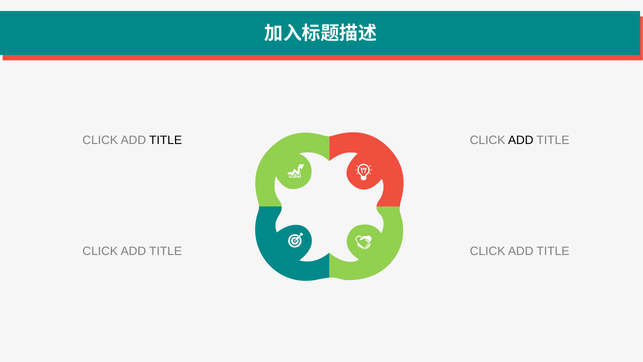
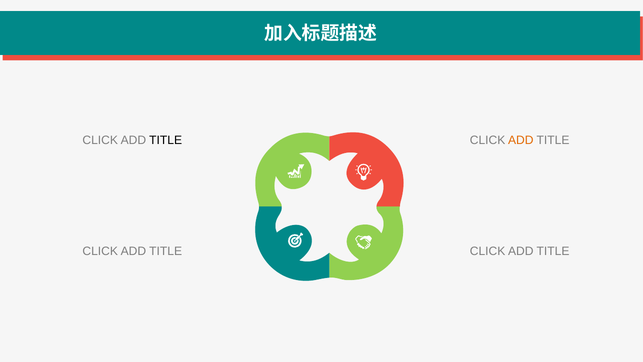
ADD colour: black -> orange (521, 140)
